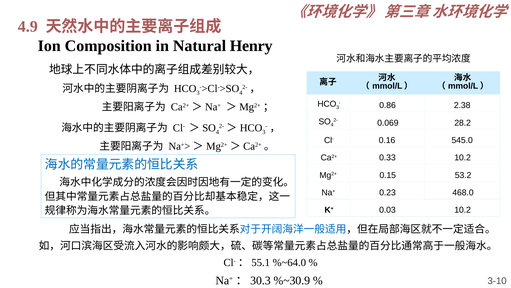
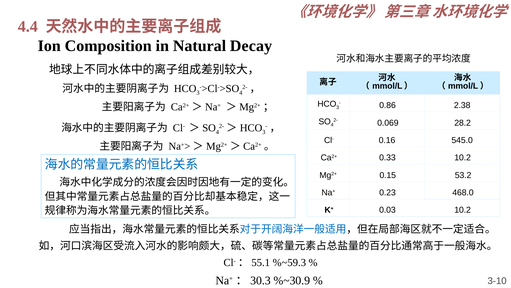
4.9: 4.9 -> 4.4 (28, 27)
Henry: Henry -> Decay (251, 46)
%~64.0: %~64.0 -> %~59.3 (289, 262)
